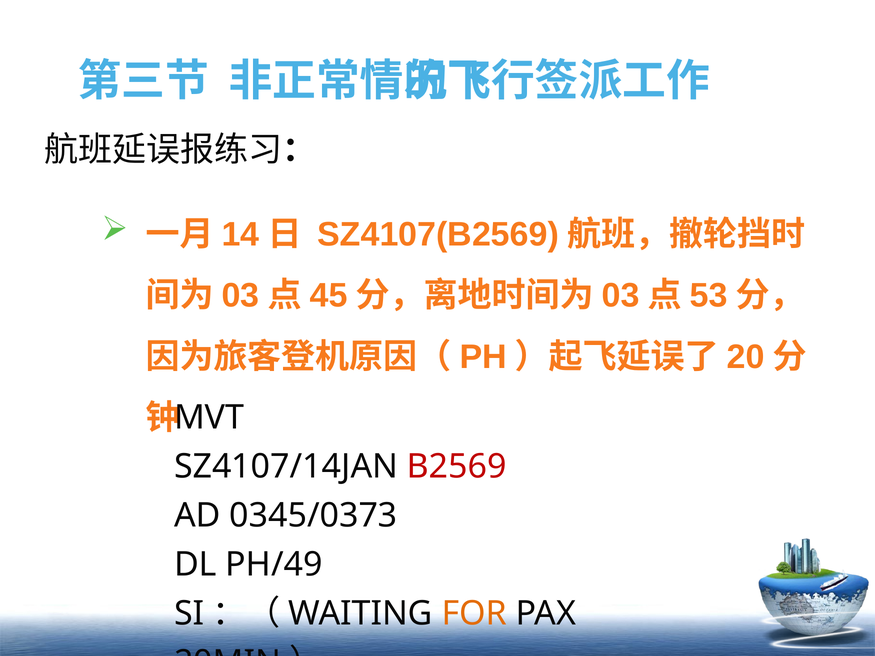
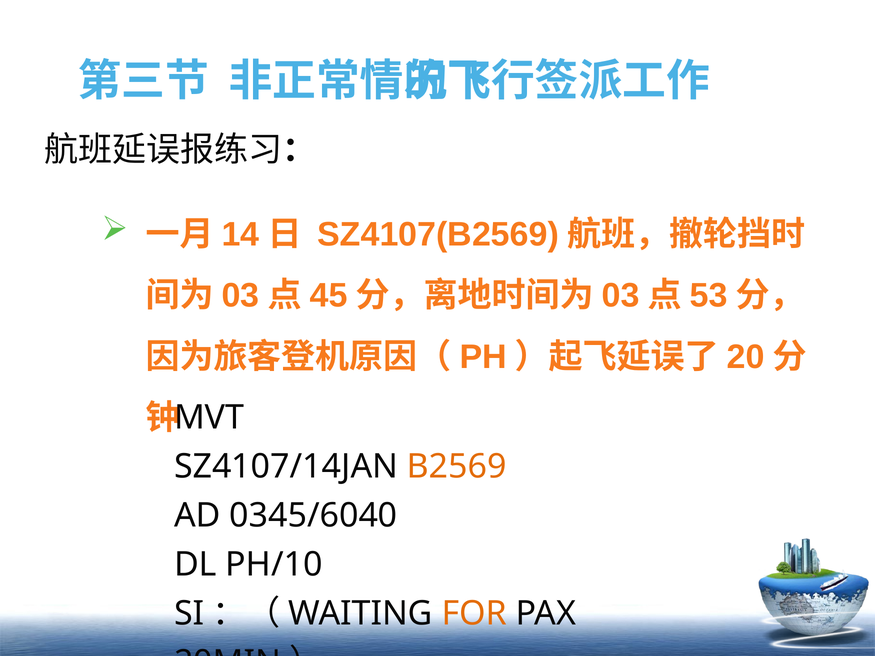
B2569 colour: red -> orange (457, 466)
0345/0373: 0345/0373 -> 0345/6040 (313, 515)
PH/49: PH/49 -> PH/10 (274, 565)
